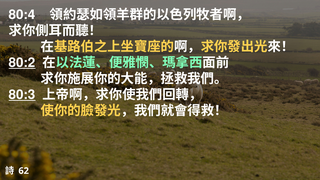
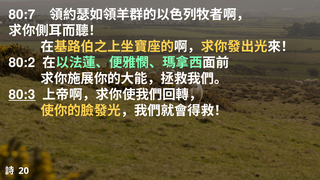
80:4: 80:4 -> 80:7 (22, 15)
80:2 underline: present -> none (22, 63)
62: 62 -> 20 (24, 171)
